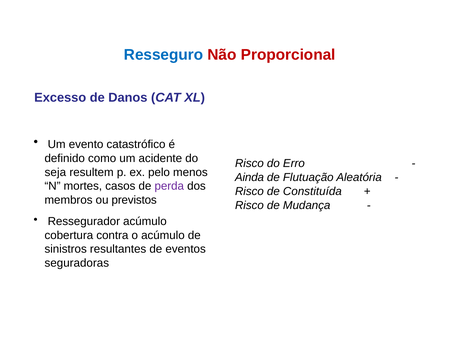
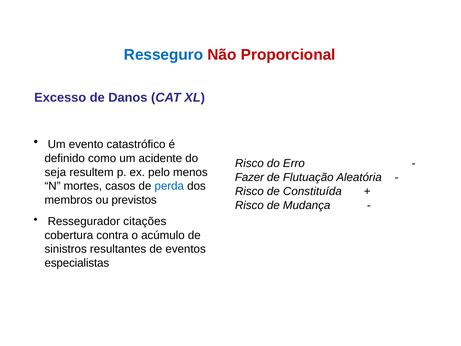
Ainda: Ainda -> Fazer (249, 177)
perda colour: purple -> blue (169, 186)
Ressegurador acúmulo: acúmulo -> citações (145, 221)
seguradoras: seguradoras -> especialistas (77, 263)
